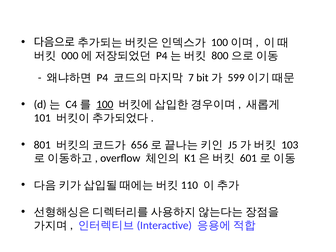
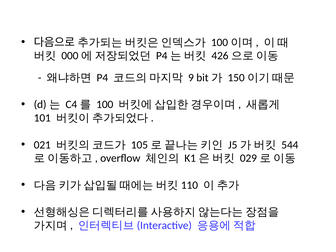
800: 800 -> 426 (220, 56)
7: 7 -> 9 (191, 78)
599: 599 -> 150 (236, 78)
100 underline: present -> none (105, 105)
801: 801 -> 021 (42, 145)
656: 656 -> 105 (139, 145)
103: 103 -> 544 (290, 145)
601: 601 -> 029 (248, 158)
